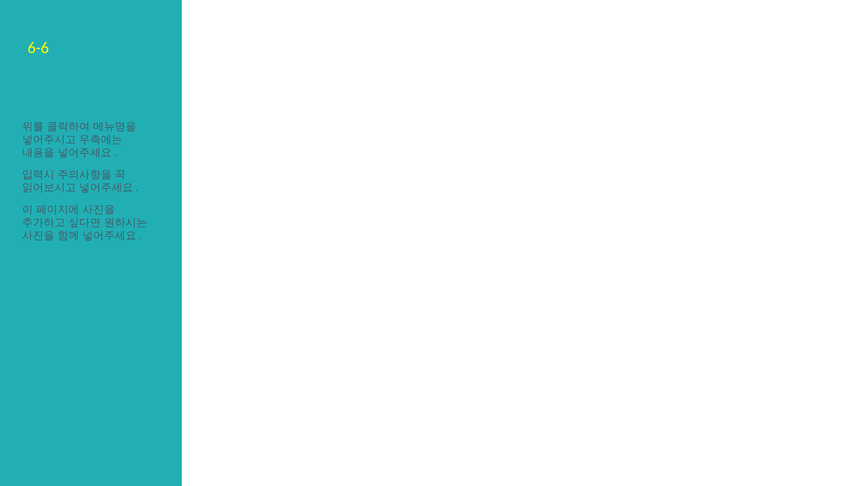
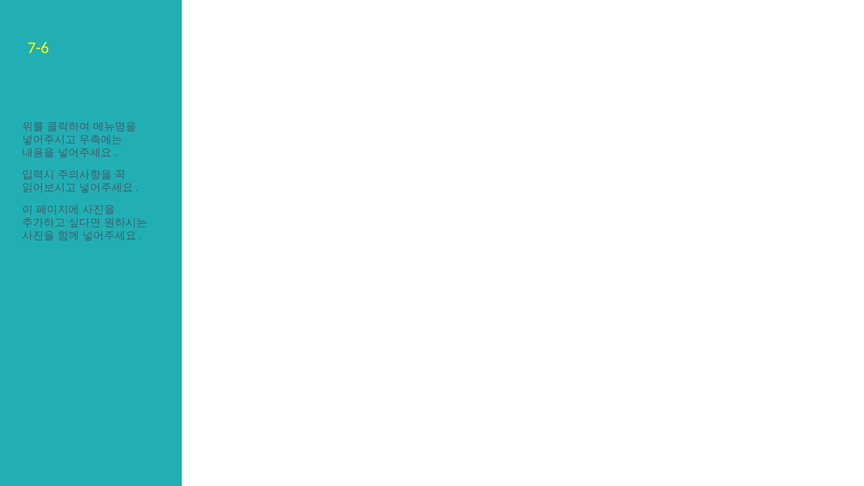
6-6: 6-6 -> 7-6 (38, 48)
